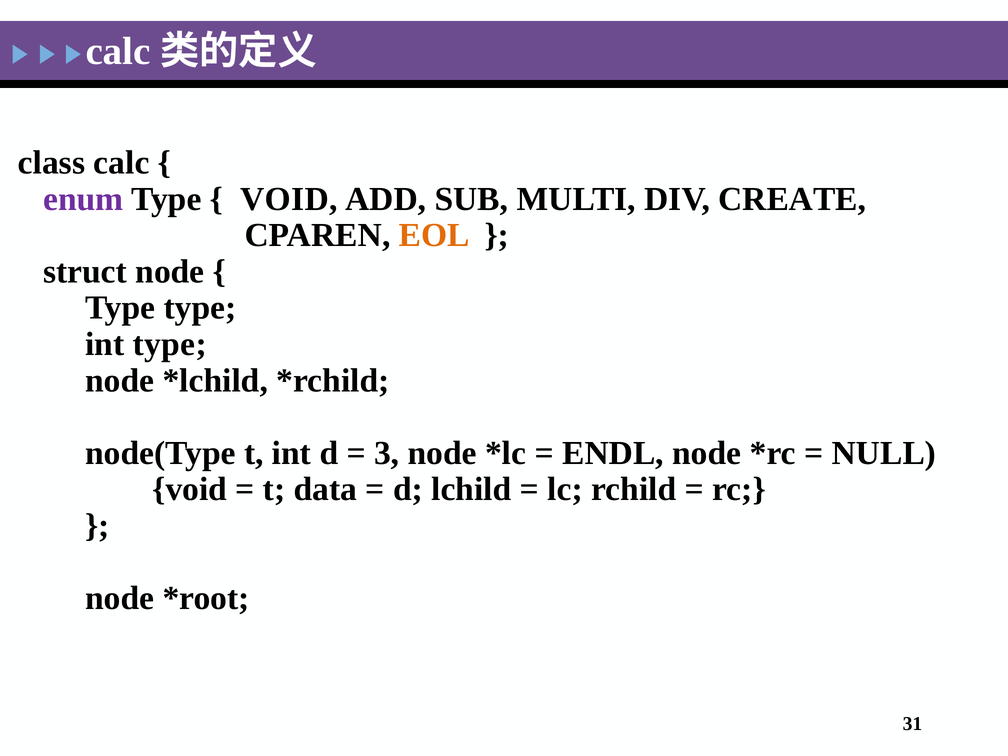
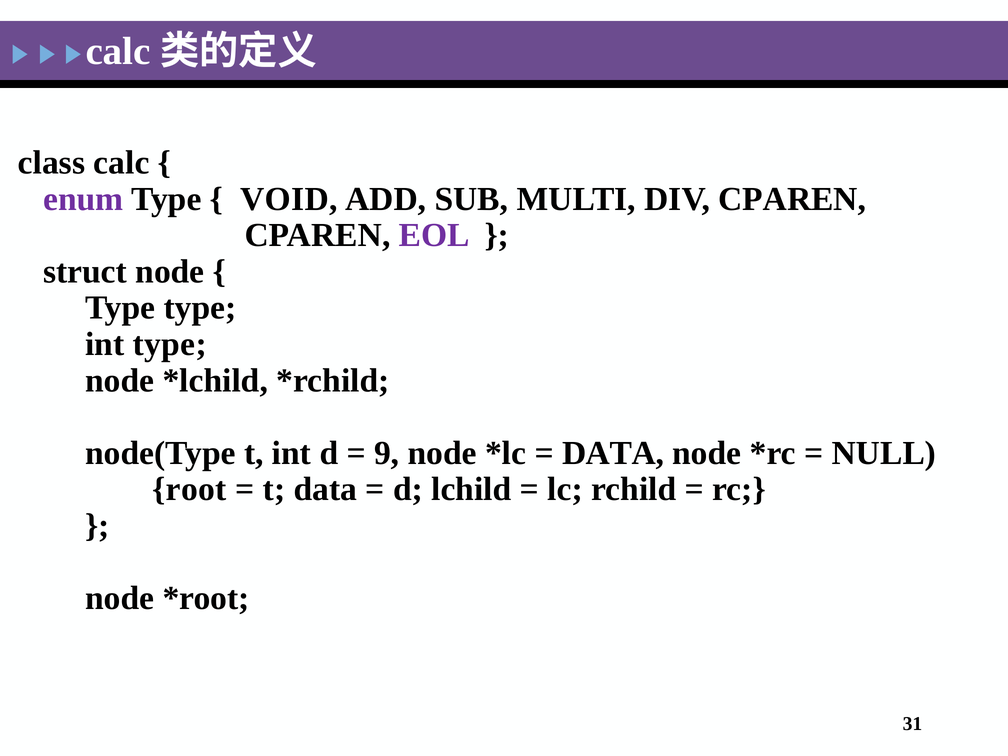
DIV CREATE: CREATE -> CPAREN (792, 199)
EOL colour: orange -> purple (434, 235)
3: 3 -> 9 (387, 453)
ENDL: ENDL -> DATA (613, 453)
void: void -> root (189, 489)
